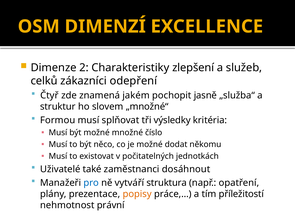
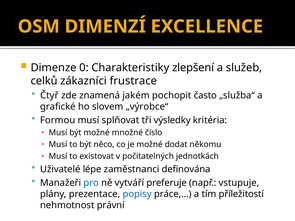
2: 2 -> 0 (84, 68)
odepření: odepření -> frustrace (133, 81)
jasně: jasně -> často (205, 95)
struktur: struktur -> grafické (58, 107)
„množné“: „množné“ -> „výrobce“ (147, 107)
také: také -> lépe (92, 169)
dosáhnout: dosáhnout -> definována (186, 169)
struktura: struktura -> preferuje (167, 183)
opatření: opatření -> vstupuje (239, 183)
popisy colour: orange -> blue (137, 194)
